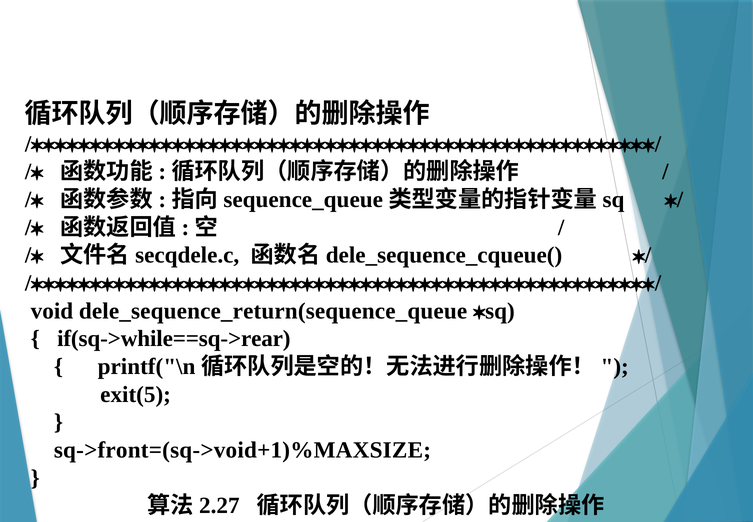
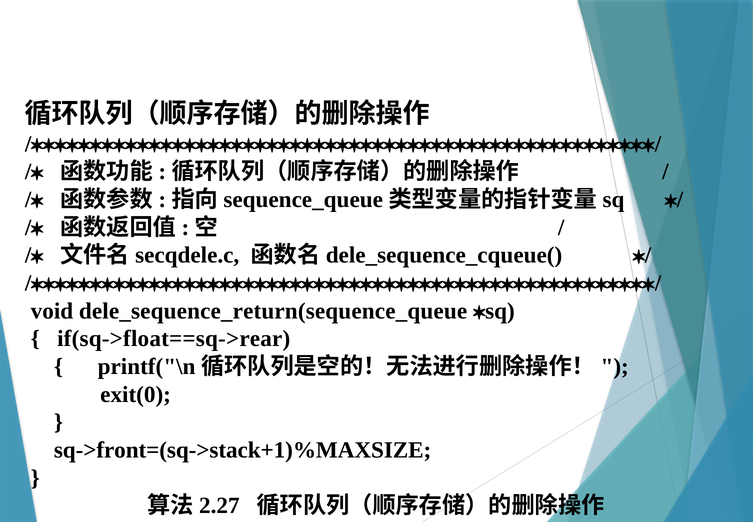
if(sq->while==sq->rear: if(sq->while==sq->rear -> if(sq->float==sq->rear (174, 338)
exit(5: exit(5 -> exit(0 (136, 394)
sq->front=(sq->void+1)%MAXSIZE: sq->front=(sq->void+1)%MAXSIZE -> sq->front=(sq->stack+1)%MAXSIZE (243, 450)
